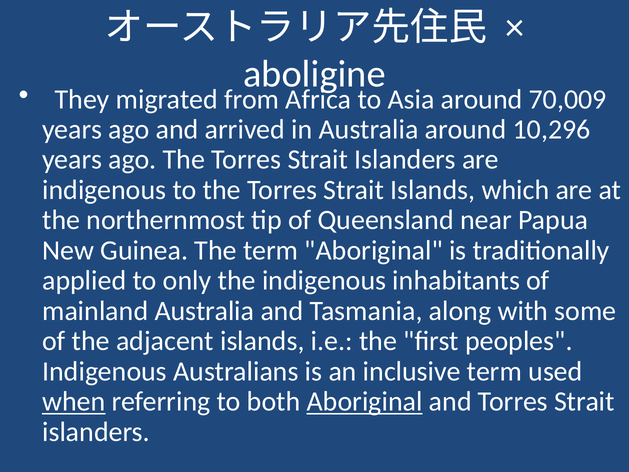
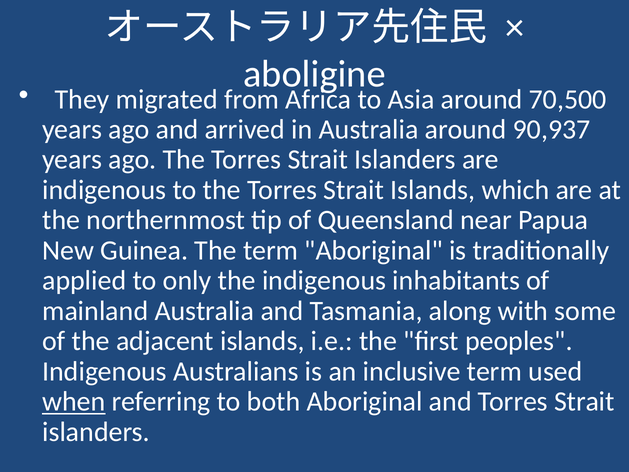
70,009: 70,009 -> 70,500 (568, 99)
10,296: 10,296 -> 90,937 (552, 129)
Aboriginal underline: present -> none (365, 401)
